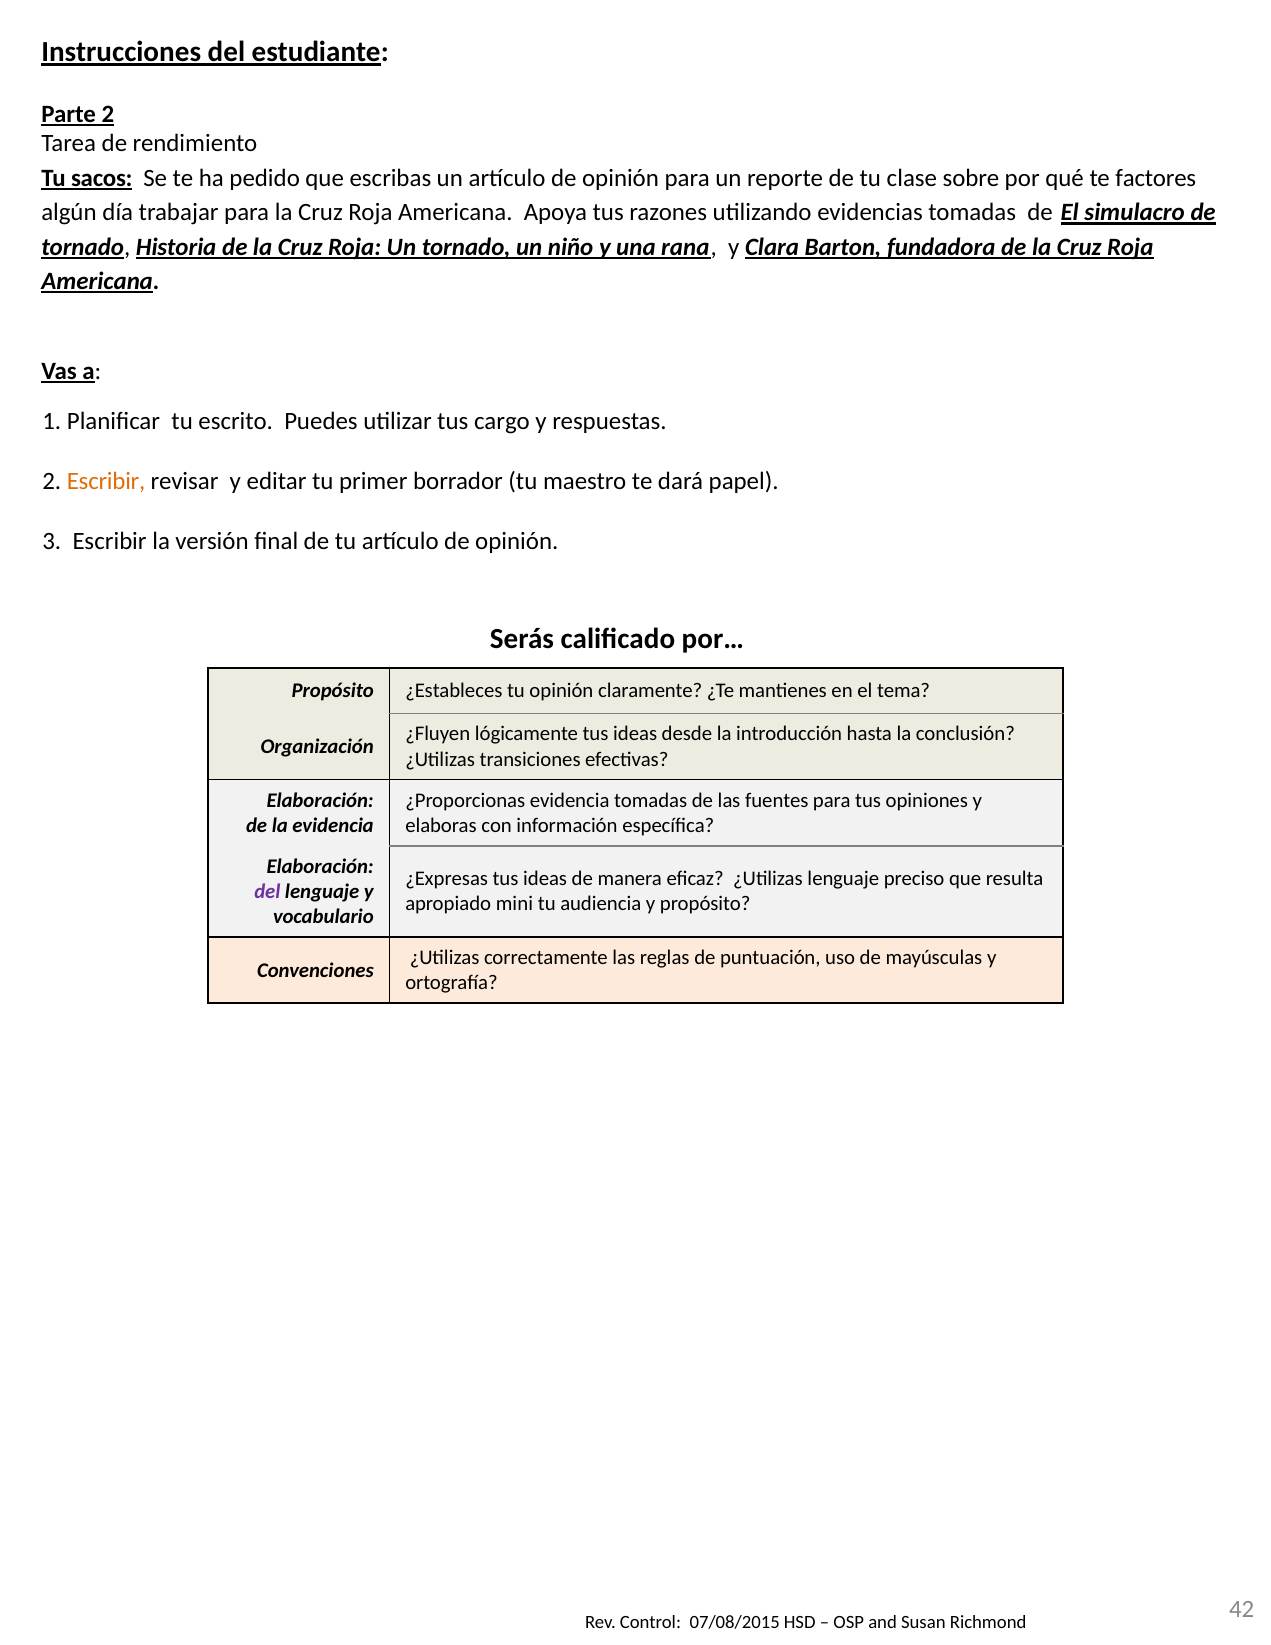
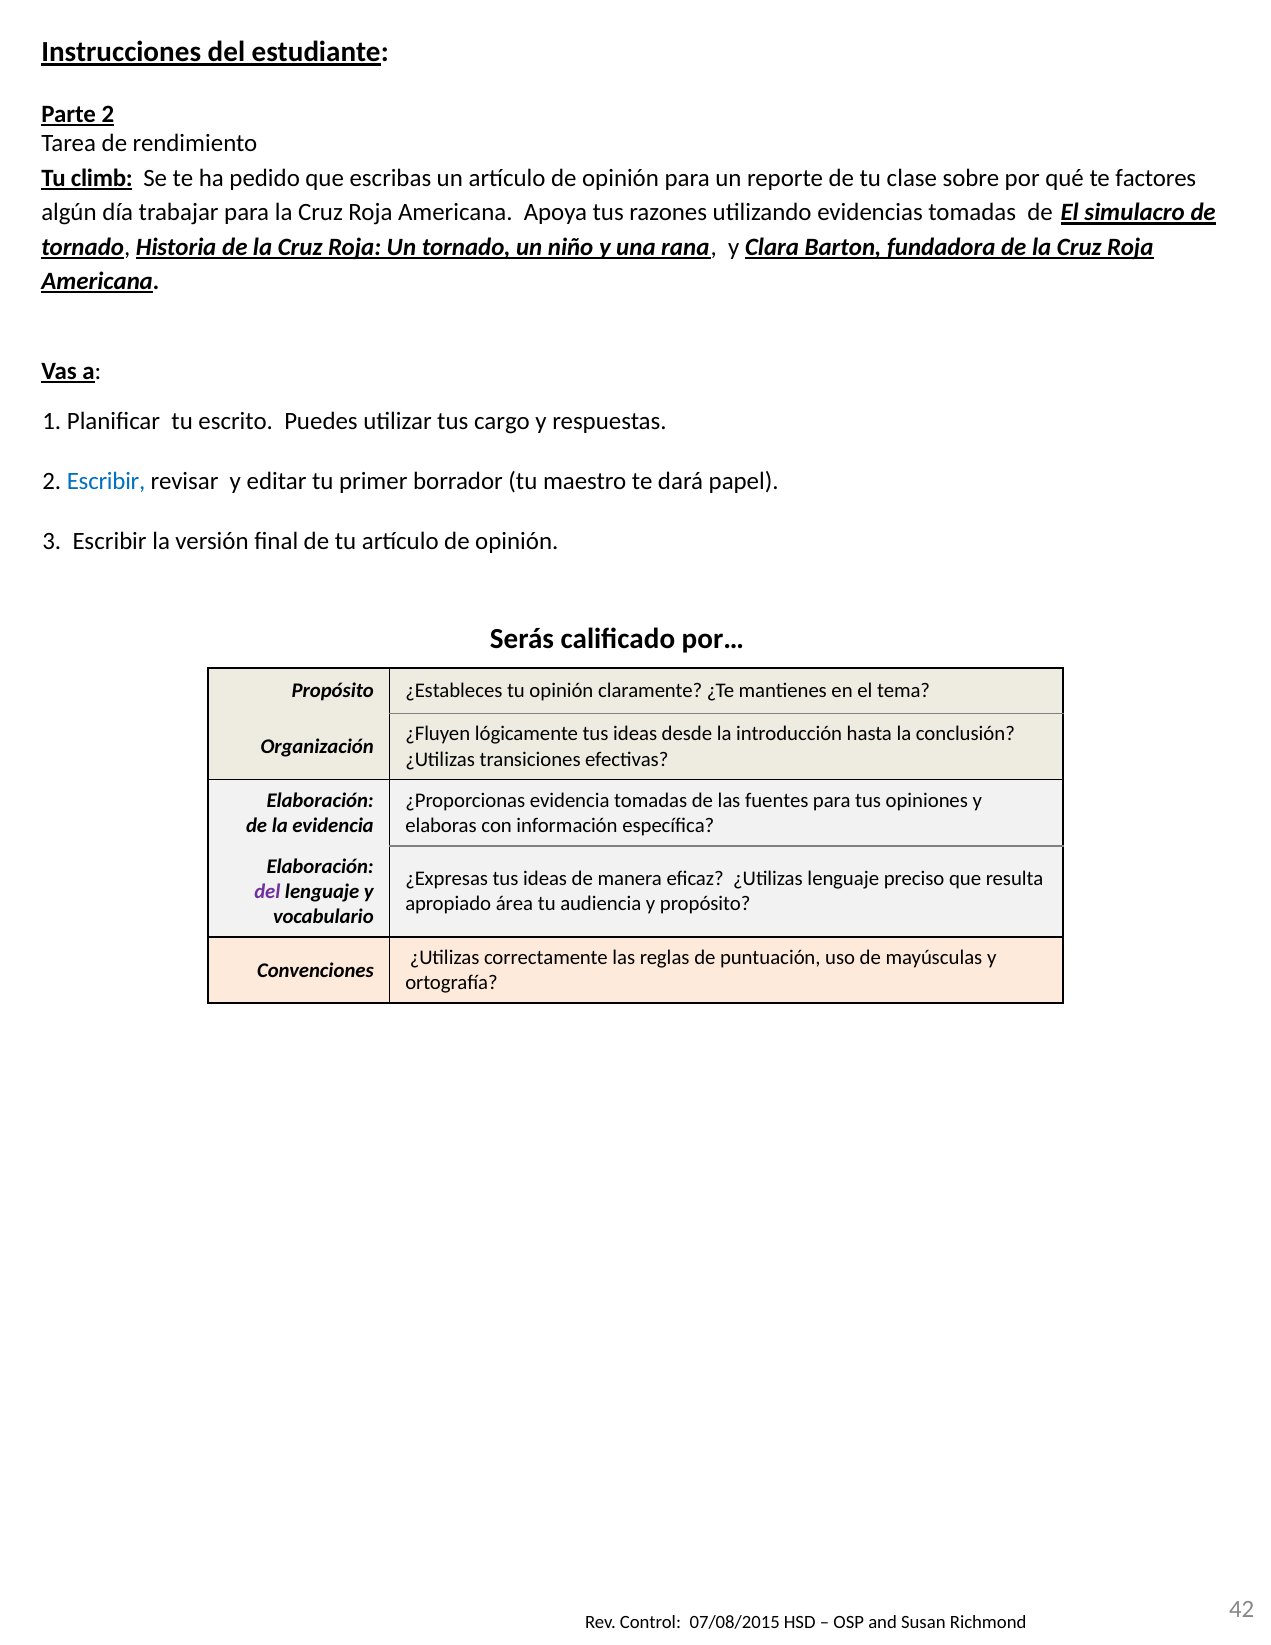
sacos: sacos -> climb (102, 178)
Escribir colour: orange -> blue (106, 481)
mini: mini -> área (514, 904)
